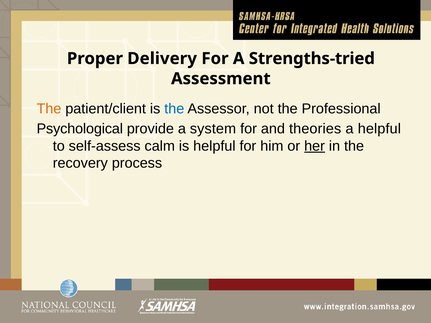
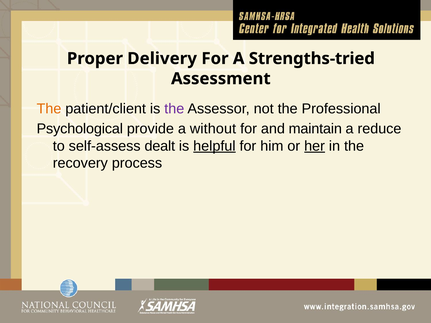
the colour: blue -> purple (174, 109)
system: system -> without (213, 129)
theories: theories -> maintain (315, 129)
a helpful: helpful -> reduce (379, 129)
calm: calm -> dealt (160, 146)
helpful underline: none -> present (214, 146)
